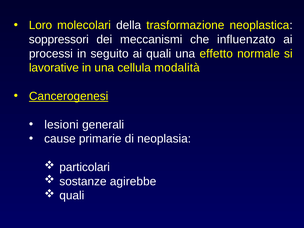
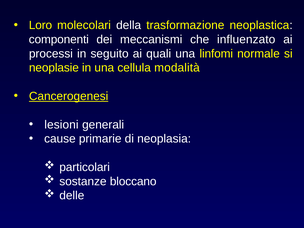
soppressori: soppressori -> componenti (59, 39)
effetto: effetto -> linfomi (216, 54)
lavorative: lavorative -> neoplasie (54, 68)
agirebbe: agirebbe -> bloccano (133, 181)
quali: quali -> delle (72, 196)
